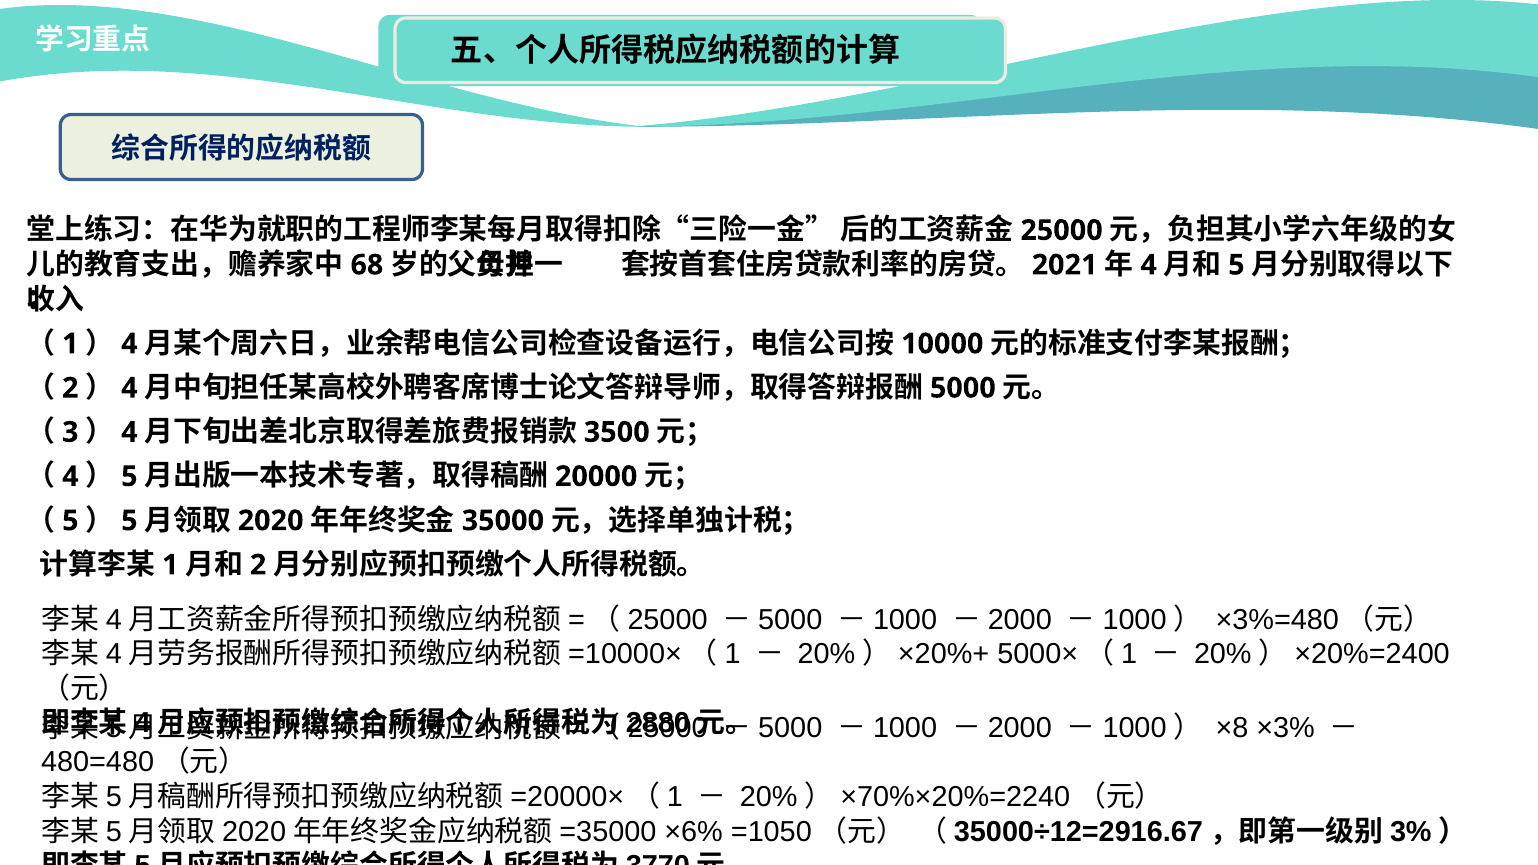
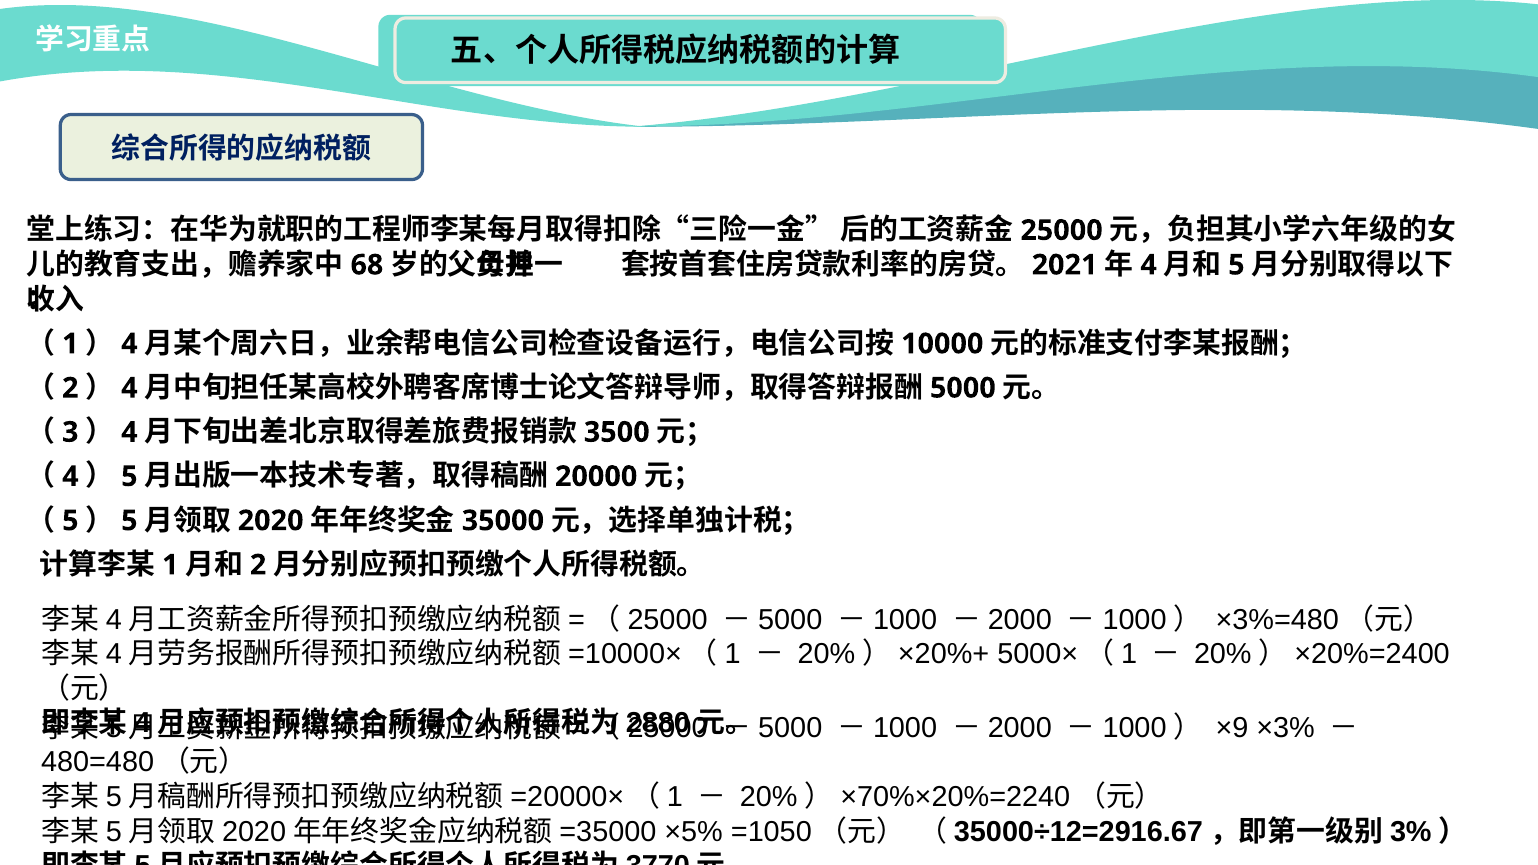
×8: ×8 -> ×9 (1232, 728)
×6%: ×6% -> ×5% (694, 832)
